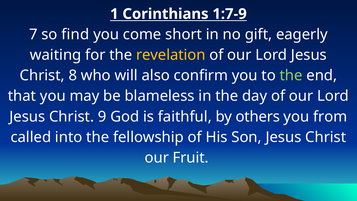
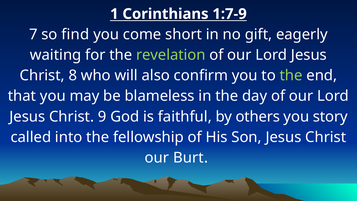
revelation colour: yellow -> light green (171, 55)
from: from -> story (330, 117)
Fruit: Fruit -> Burt (191, 158)
